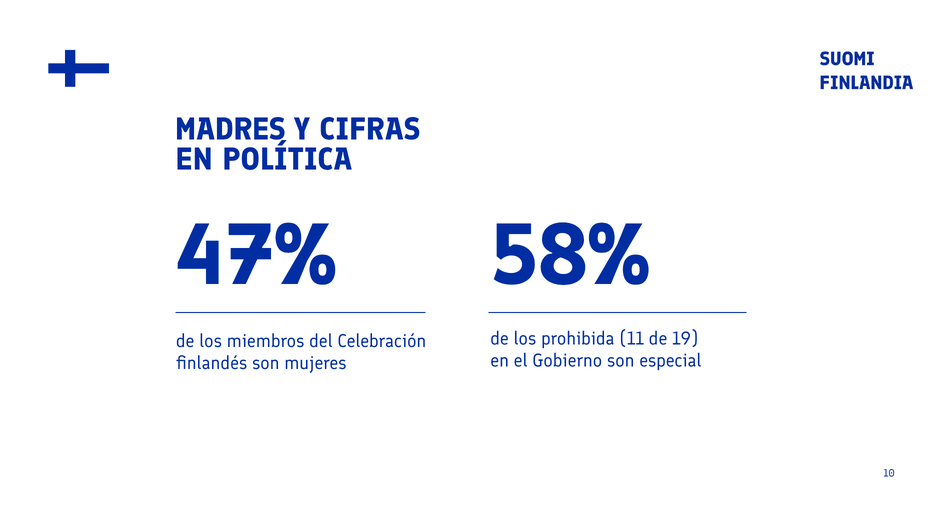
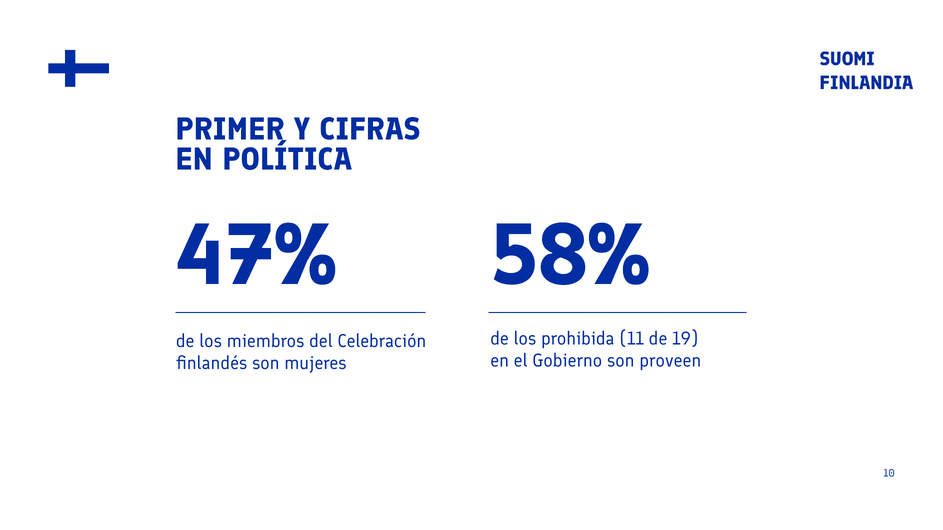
MADRES: MADRES -> PRIMER (230, 129)
especial: especial -> proveen (670, 361)
